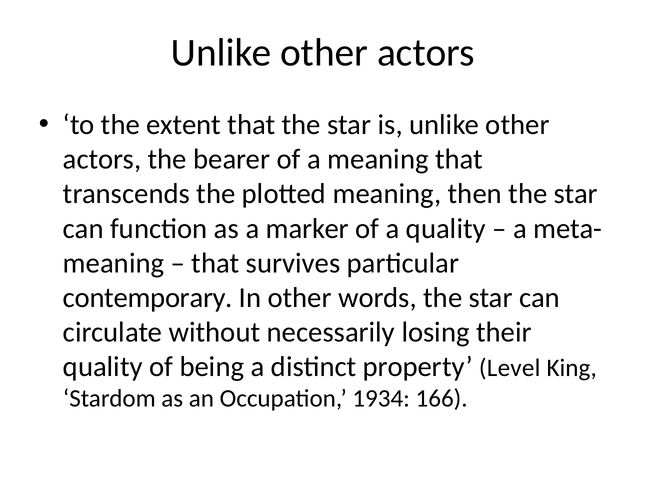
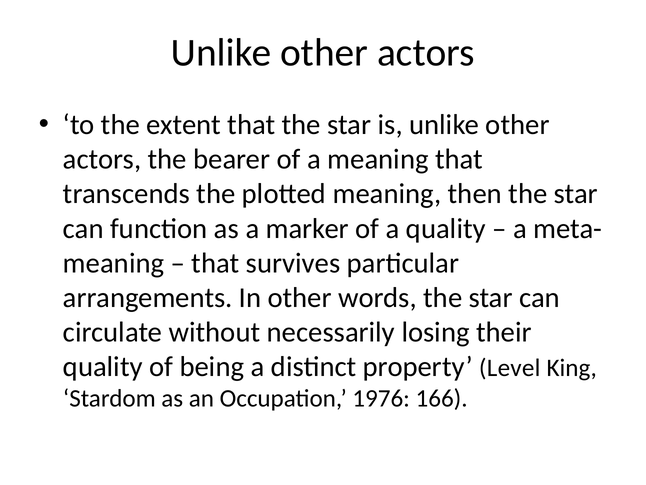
contemporary: contemporary -> arrangements (148, 297)
1934: 1934 -> 1976 (381, 398)
